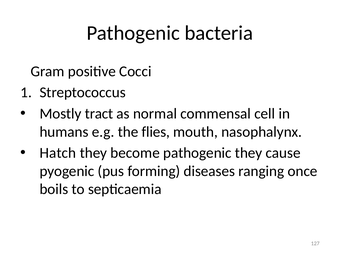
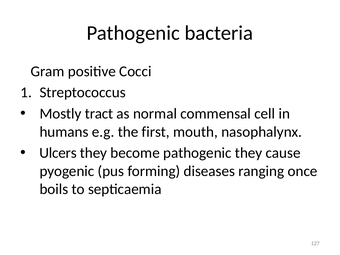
flies: flies -> first (156, 132)
Hatch: Hatch -> Ulcers (58, 153)
